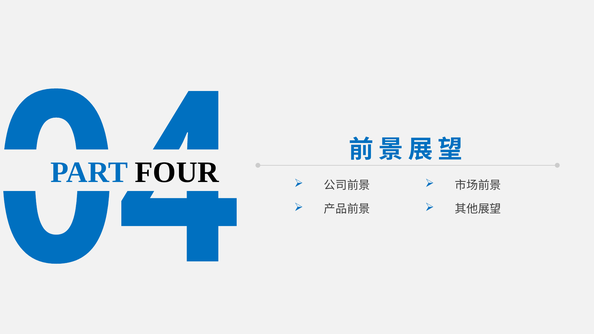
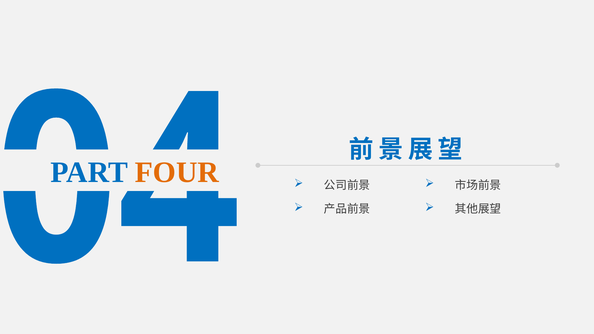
FOUR colour: black -> orange (177, 172)
